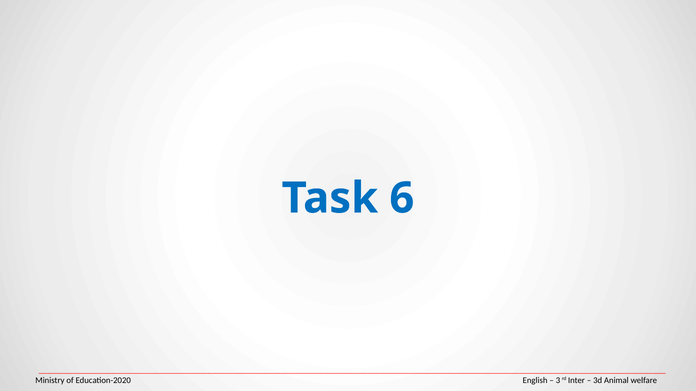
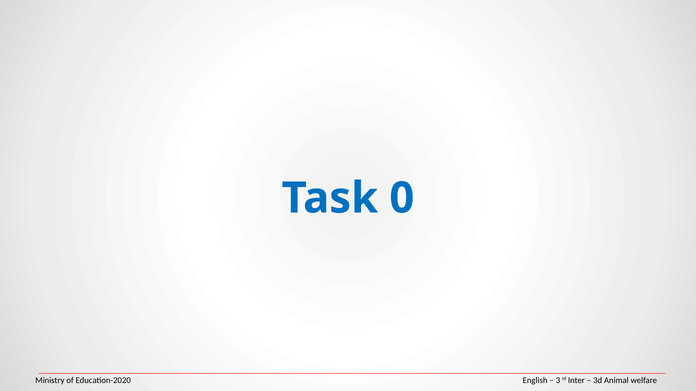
6: 6 -> 0 (402, 198)
